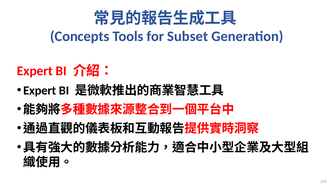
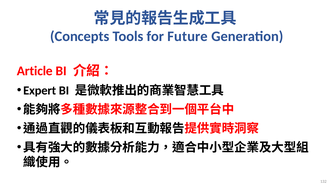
Subset: Subset -> Future (188, 36)
Expert: Expert -> Article (35, 71)
